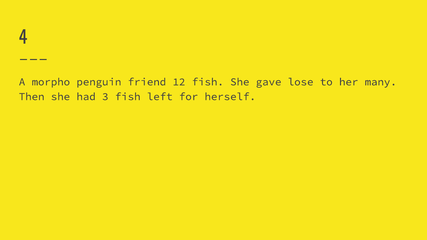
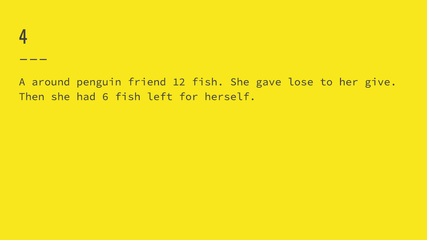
morpho: morpho -> around (51, 82)
many: many -> give (381, 82)
3: 3 -> 6 (105, 97)
